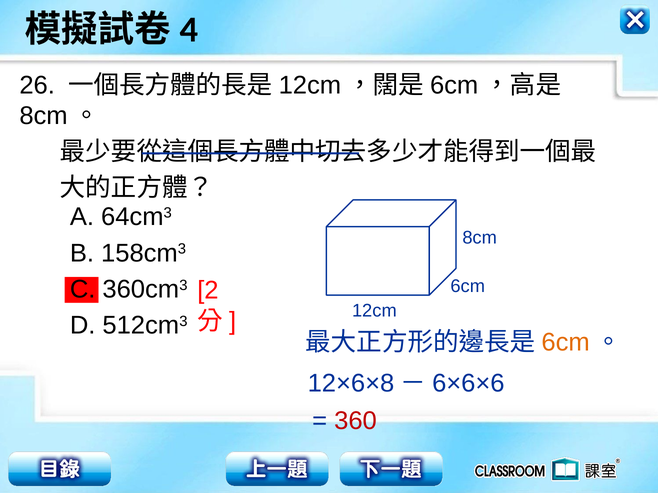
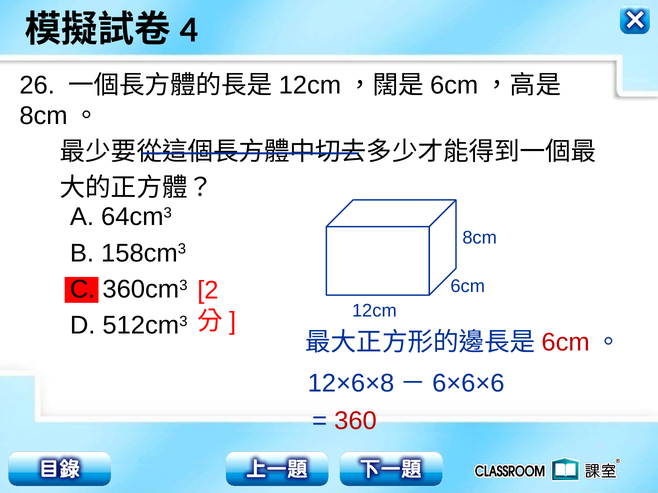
6cm colour: orange -> red (566, 343)
